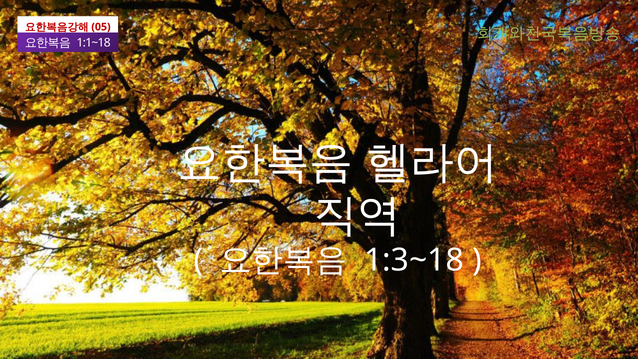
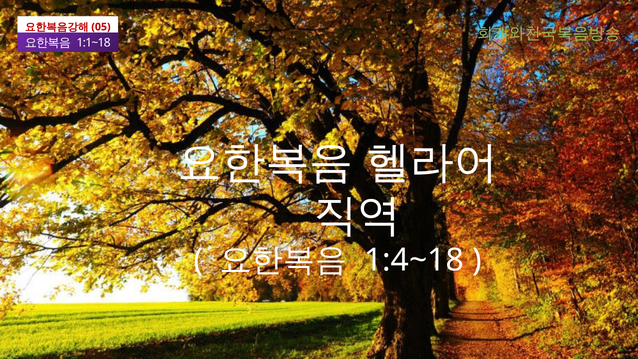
1:3~18: 1:3~18 -> 1:4~18 (414, 260)
